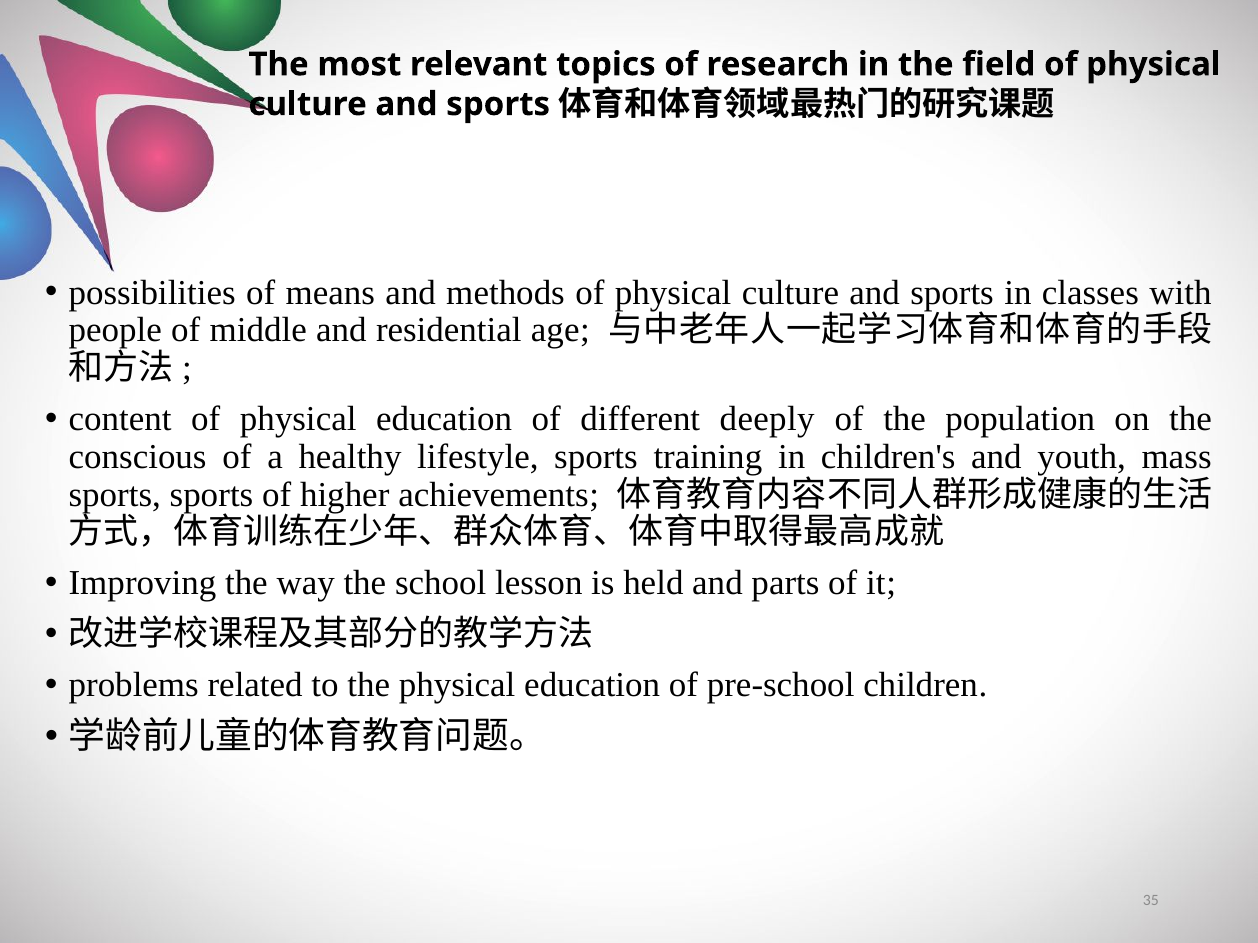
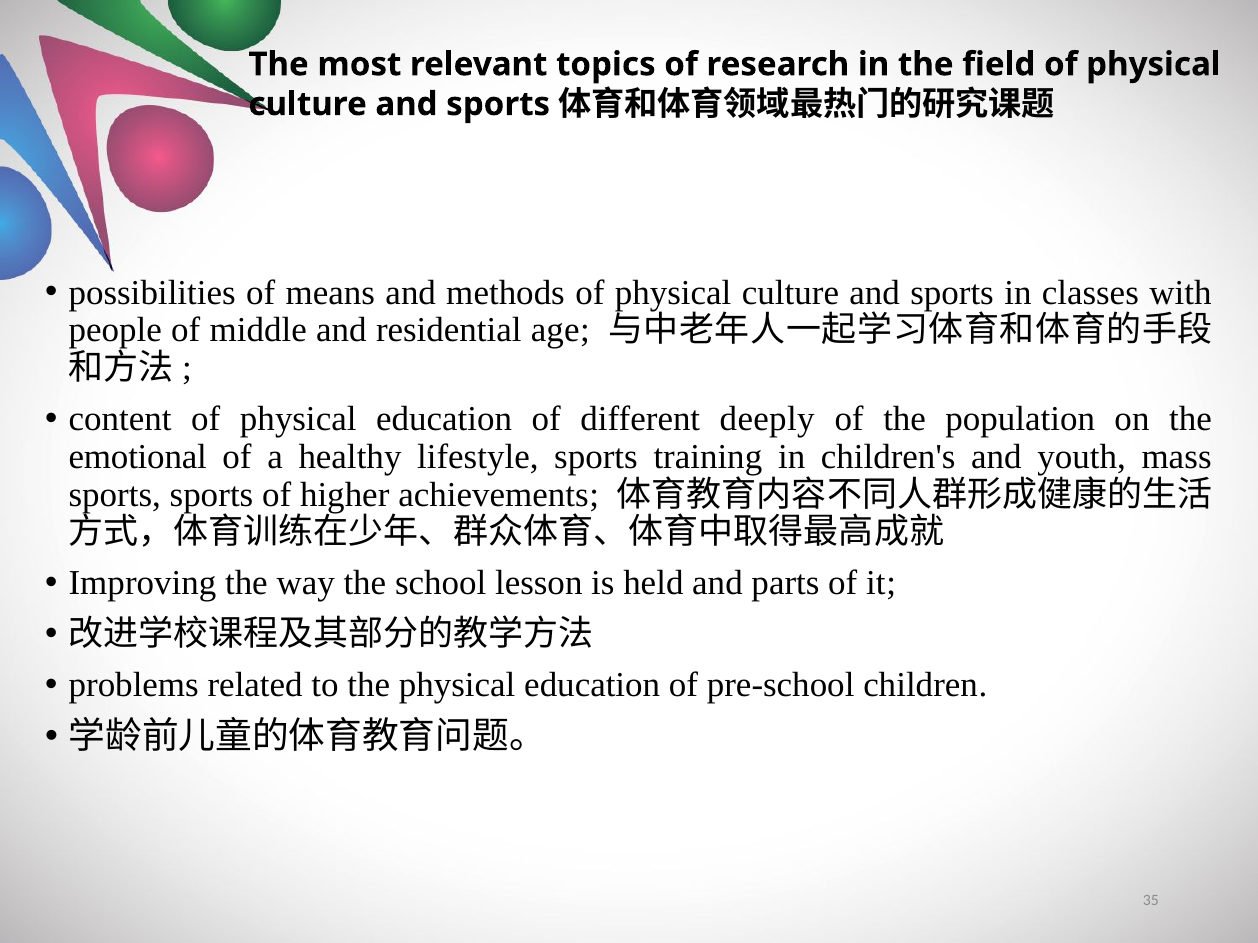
conscious: conscious -> emotional (138, 457)
